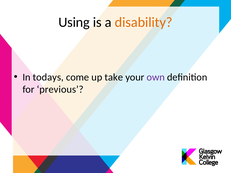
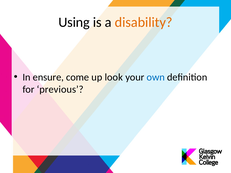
todays: todays -> ensure (48, 77)
take: take -> look (114, 77)
own colour: purple -> blue (156, 77)
